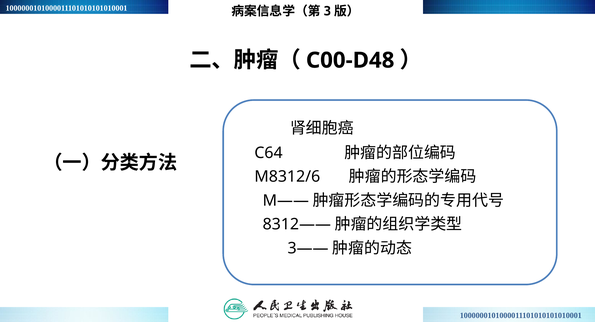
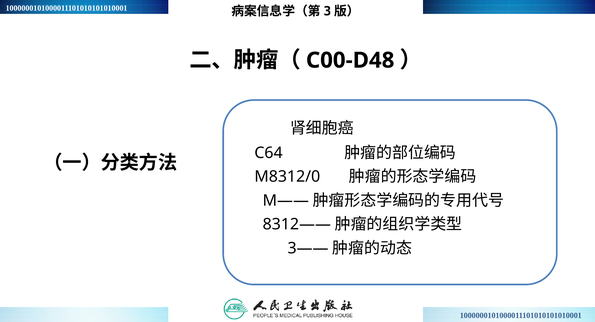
M8312/6: M8312/6 -> M8312/0 (287, 177)
